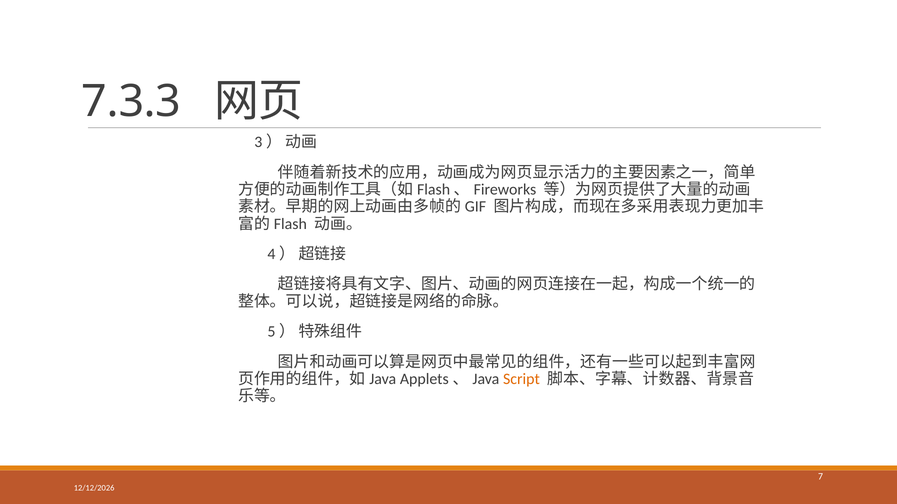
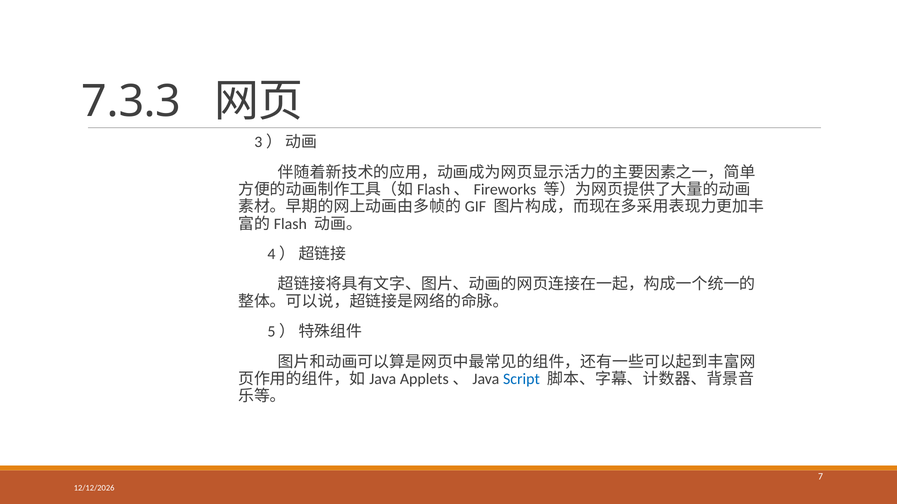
Script colour: orange -> blue (521, 379)
